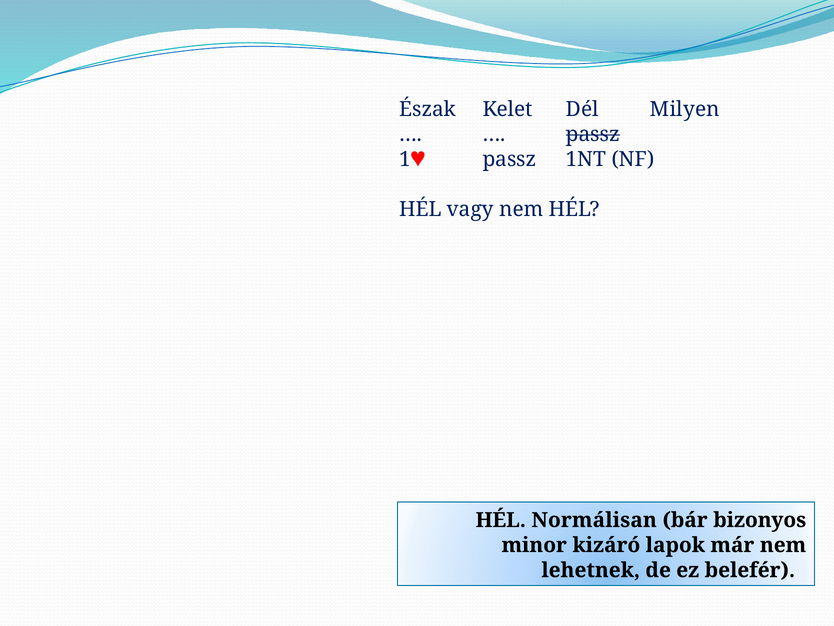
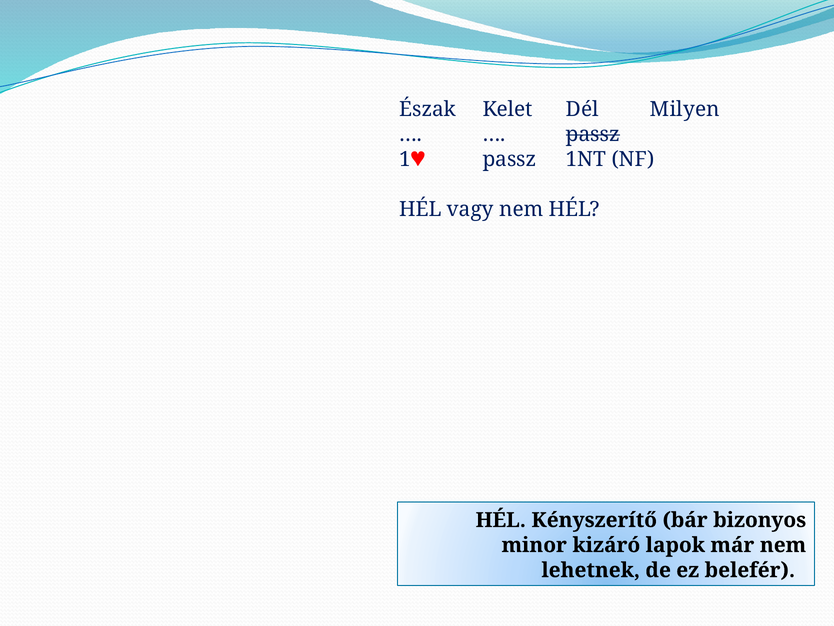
Normálisan: Normálisan -> Kényszerítő (594, 520)
